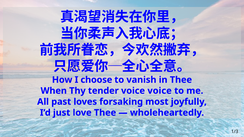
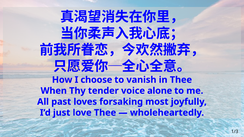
voice voice: voice -> alone (160, 91)
